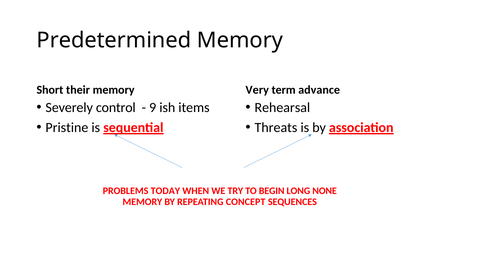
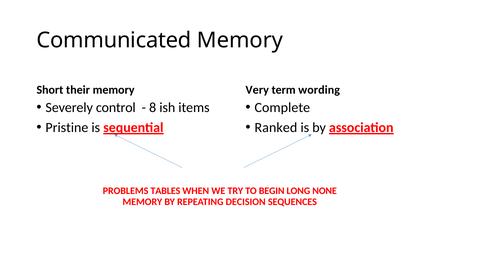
Predetermined: Predetermined -> Communicated (114, 40)
advance: advance -> wording (319, 90)
9: 9 -> 8 (153, 107)
Rehearsal: Rehearsal -> Complete (282, 107)
Threats: Threats -> Ranked (276, 128)
TODAY: TODAY -> TABLES (165, 191)
CONCEPT: CONCEPT -> DECISION (246, 202)
